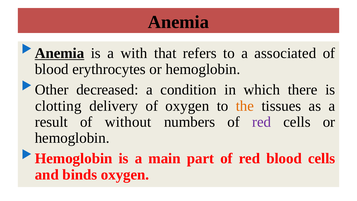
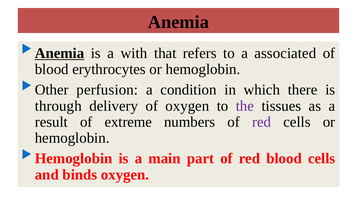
decreased: decreased -> perfusion (107, 90)
clotting: clotting -> through (58, 106)
the colour: orange -> purple (245, 106)
without: without -> extreme (128, 122)
